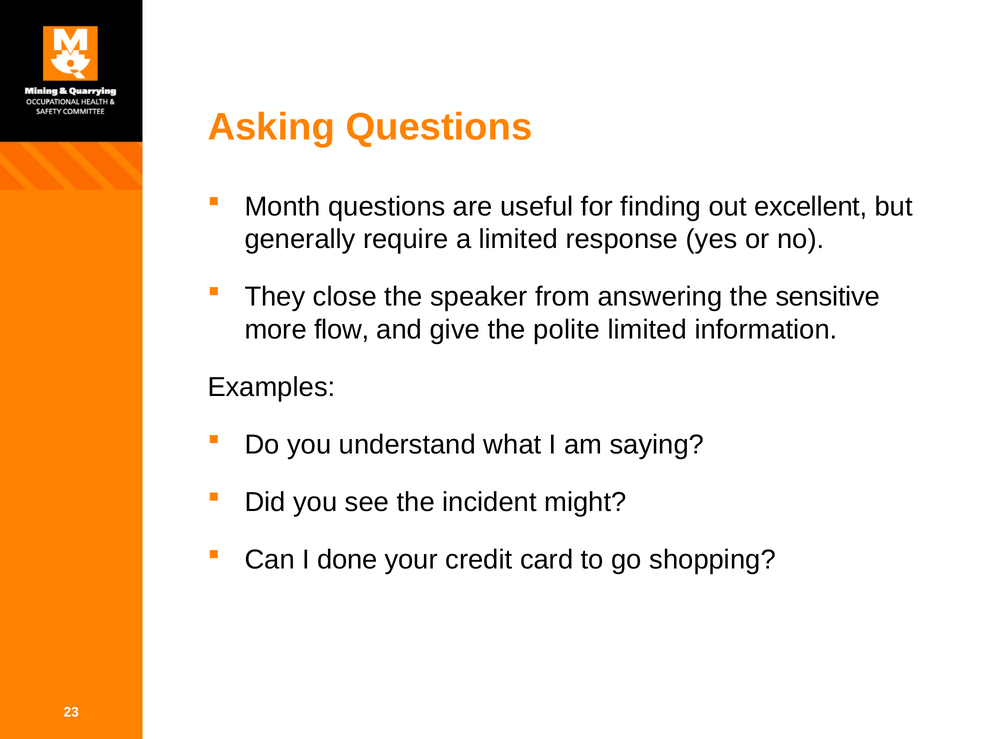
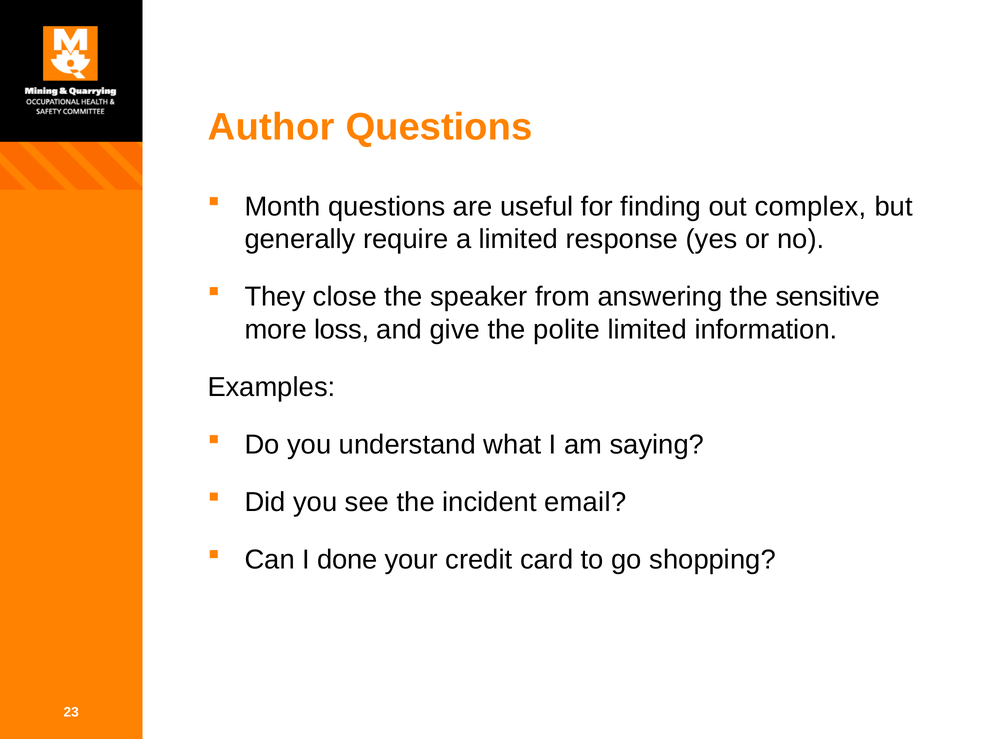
Asking: Asking -> Author (271, 127)
excellent: excellent -> complex (811, 206)
flow: flow -> loss (342, 330)
might: might -> email (585, 502)
